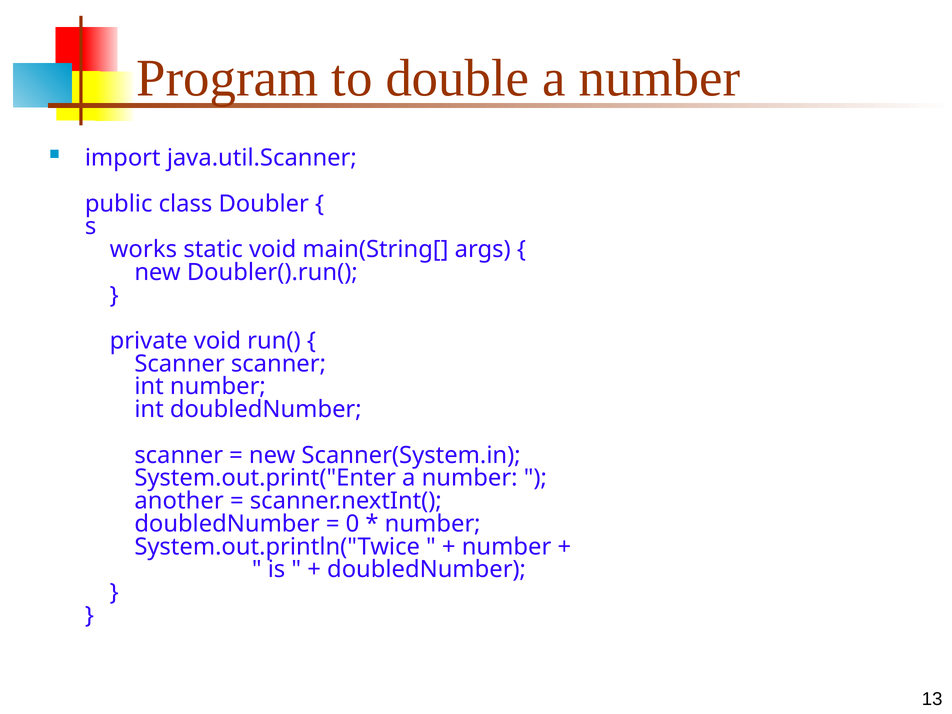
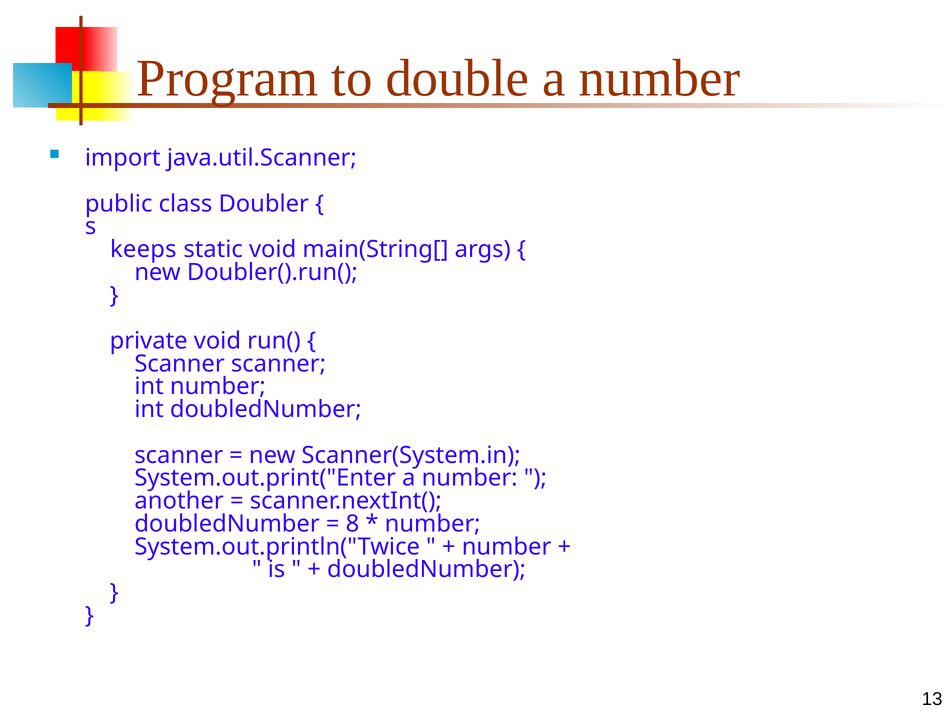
works: works -> keeps (143, 249)
0: 0 -> 8 (353, 524)
